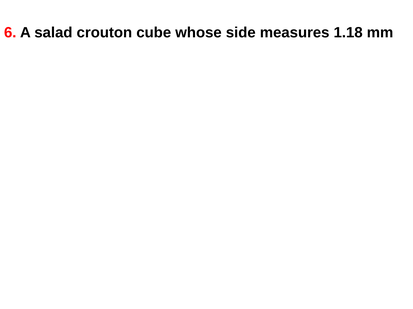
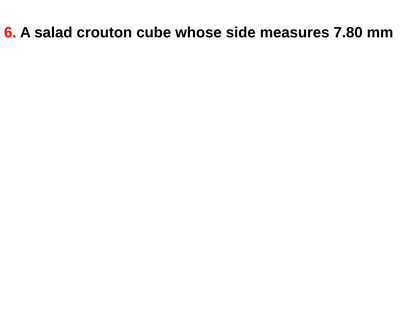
1.18: 1.18 -> 7.80 (348, 33)
